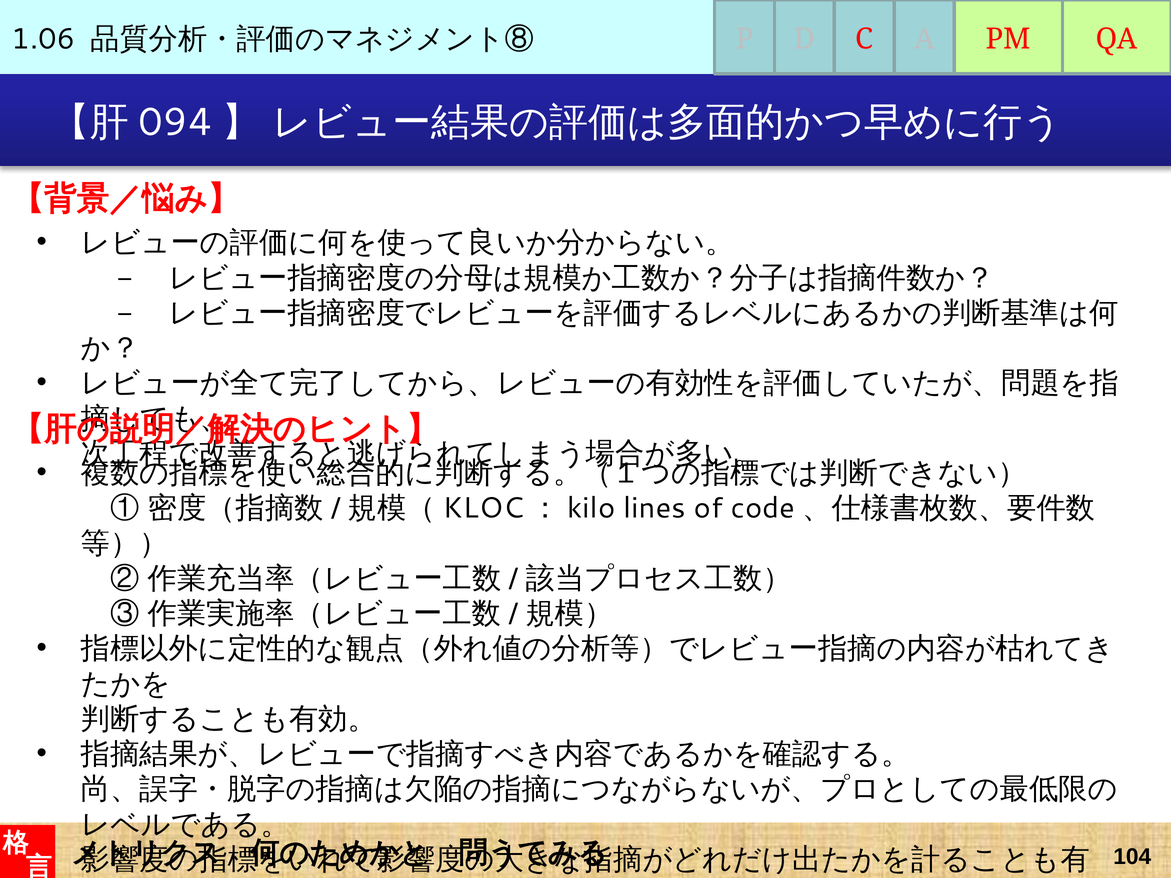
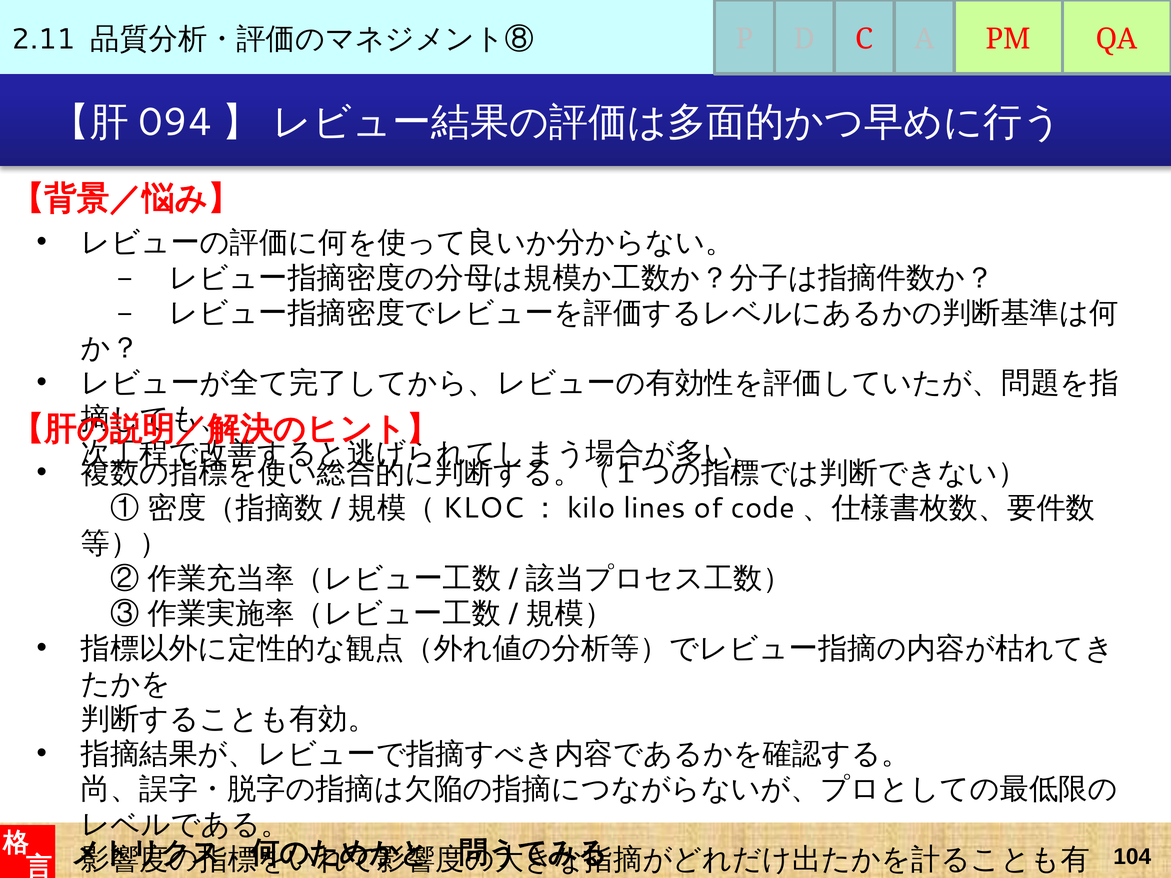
1.06: 1.06 -> 2.11 (43, 39)
